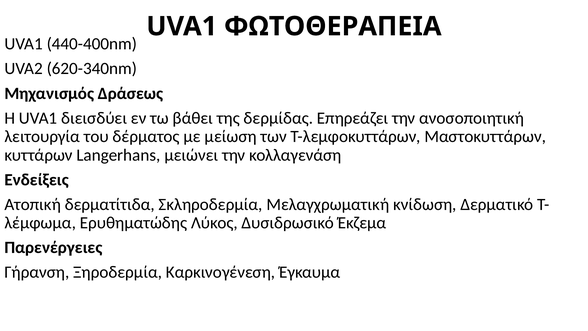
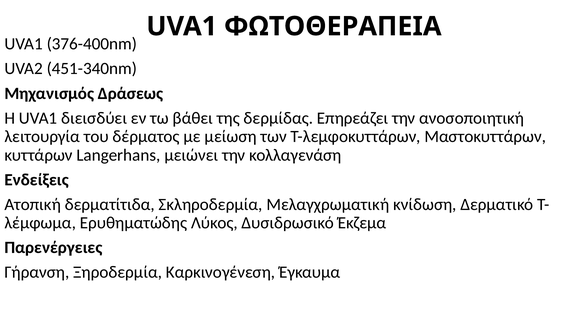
440-400nm: 440-400nm -> 376-400nm (92, 44)
620-340nm: 620-340nm -> 451-340nm (92, 69)
